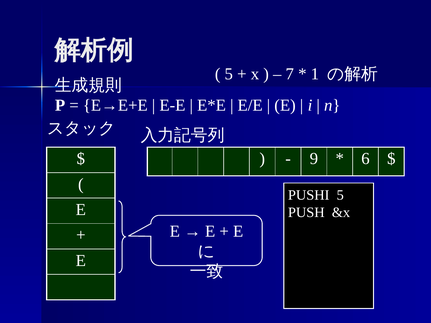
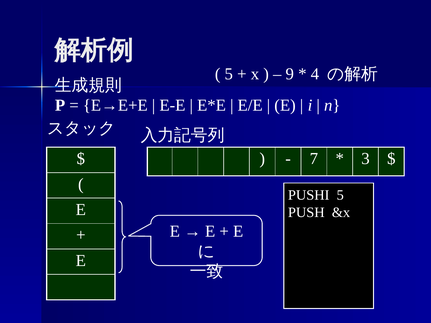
7: 7 -> 9 (290, 74)
1: 1 -> 4 (315, 74)
9: 9 -> 7 (314, 159)
6: 6 -> 3 (366, 159)
